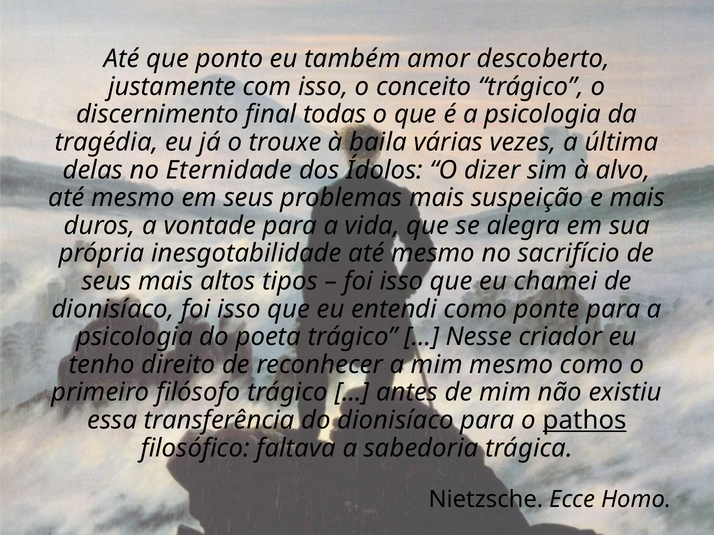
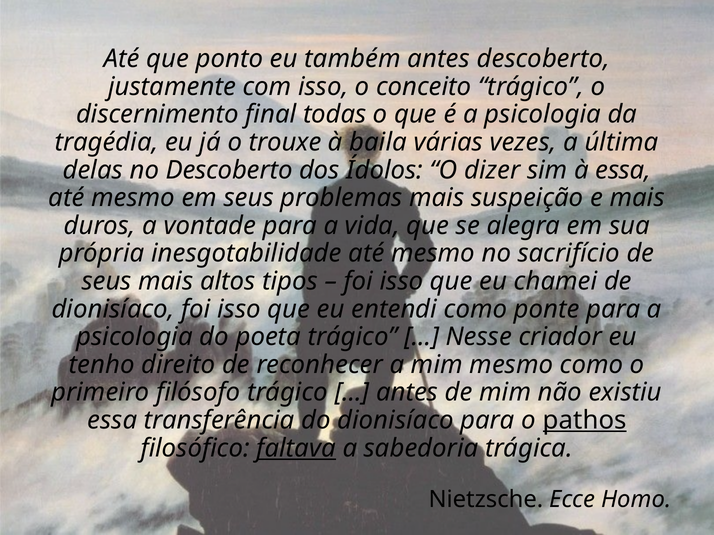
também amor: amor -> antes (439, 59)
no Eternidade: Eternidade -> Descoberto (229, 170)
à alvo: alvo -> essa (623, 170)
faltava underline: none -> present (296, 448)
